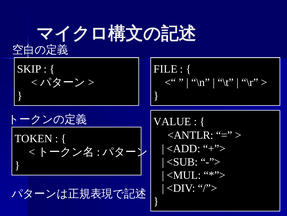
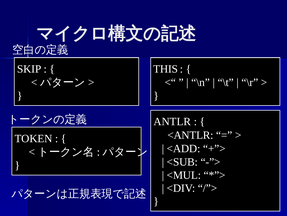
FILE: FILE -> THIS (166, 69)
VALUE: VALUE -> ANTLR (172, 121)
